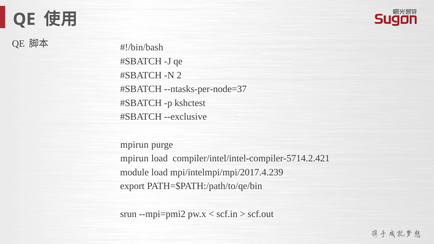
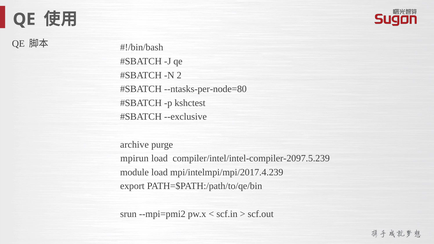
--ntasks-per-node=37: --ntasks-per-node=37 -> --ntasks-per-node=80 (205, 89)
mpirun: mpirun -> archive (134, 145)
compiler/intel/intel-compiler-5714.2.421: compiler/intel/intel-compiler-5714.2.421 -> compiler/intel/intel-compiler-2097.5.239 (251, 158)
